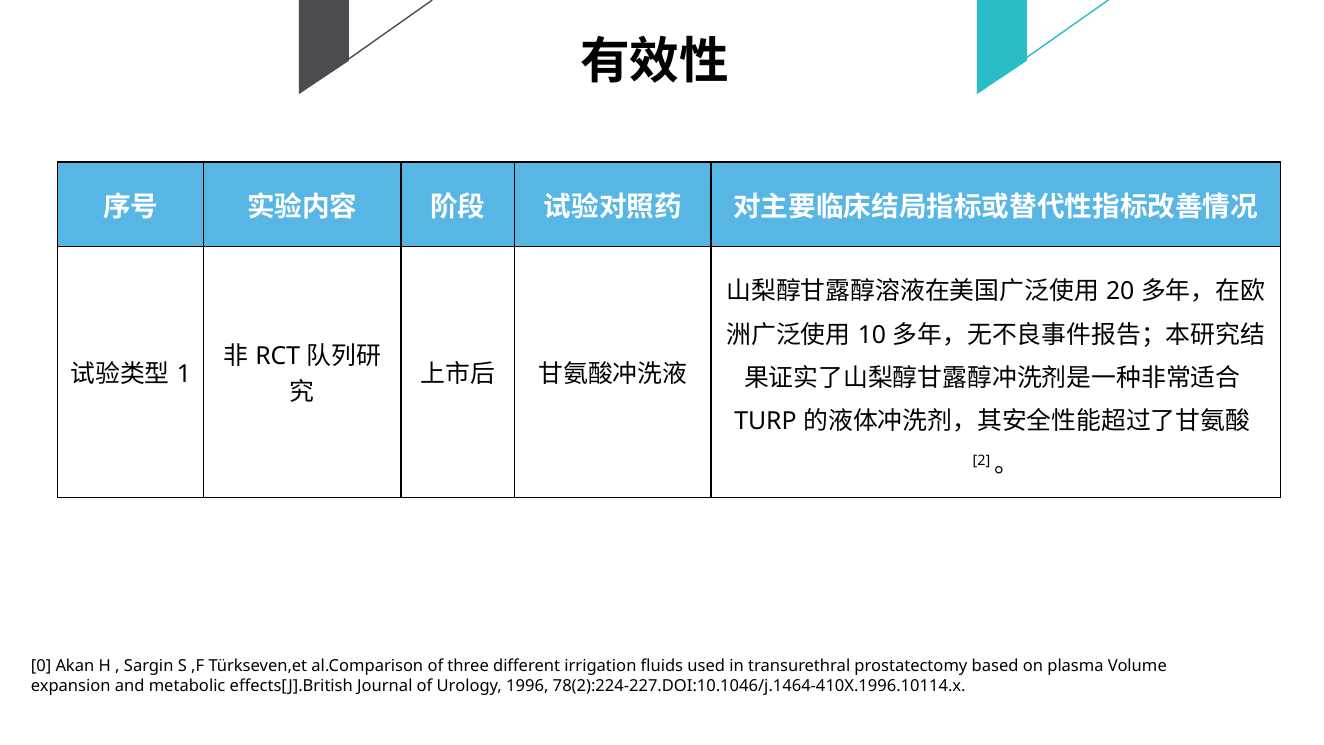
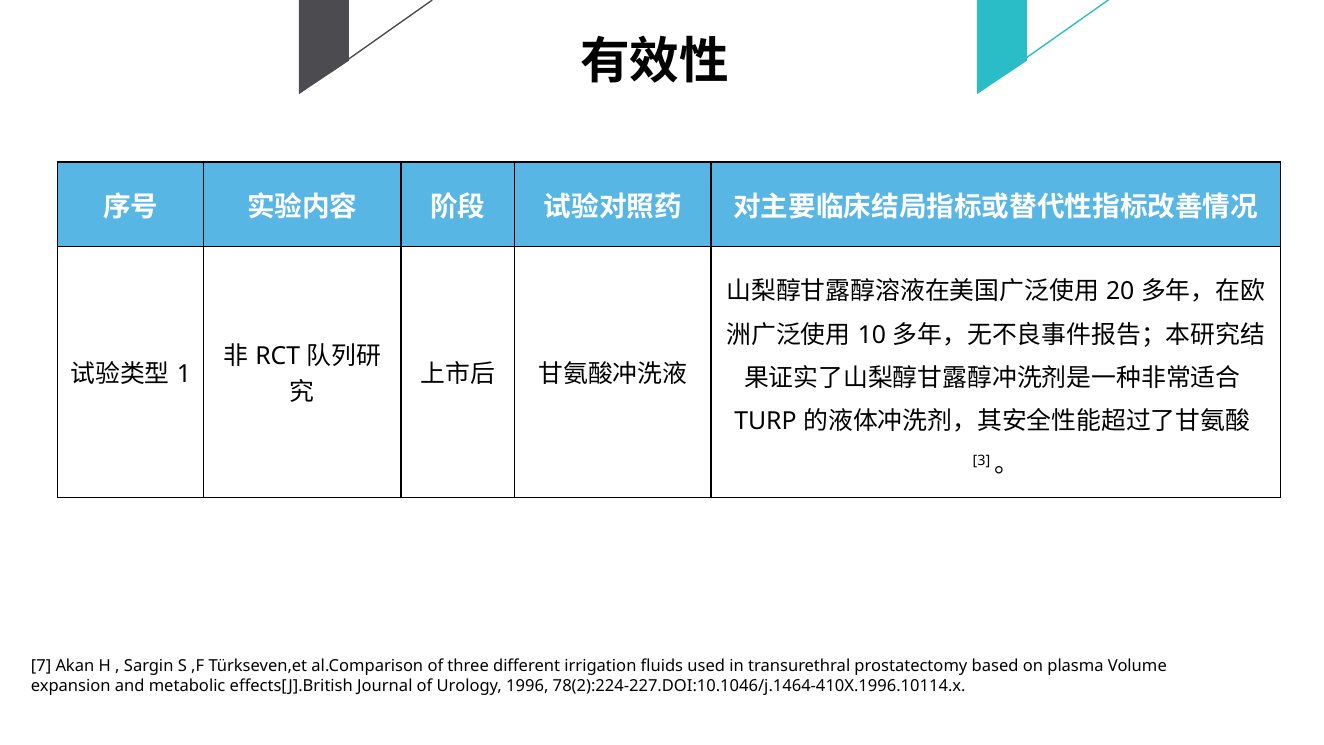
2: 2 -> 3 (981, 460)
0: 0 -> 7 (41, 666)
